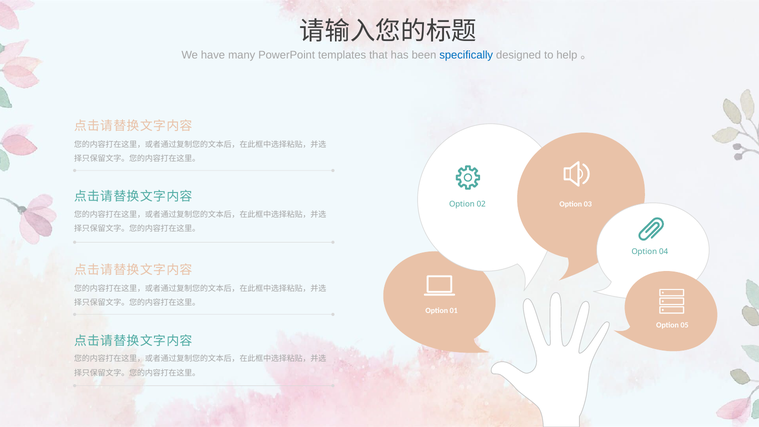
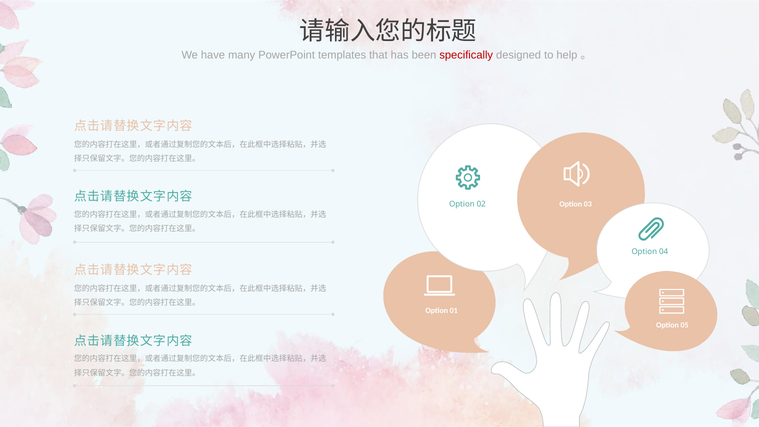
specifically colour: blue -> red (466, 55)
